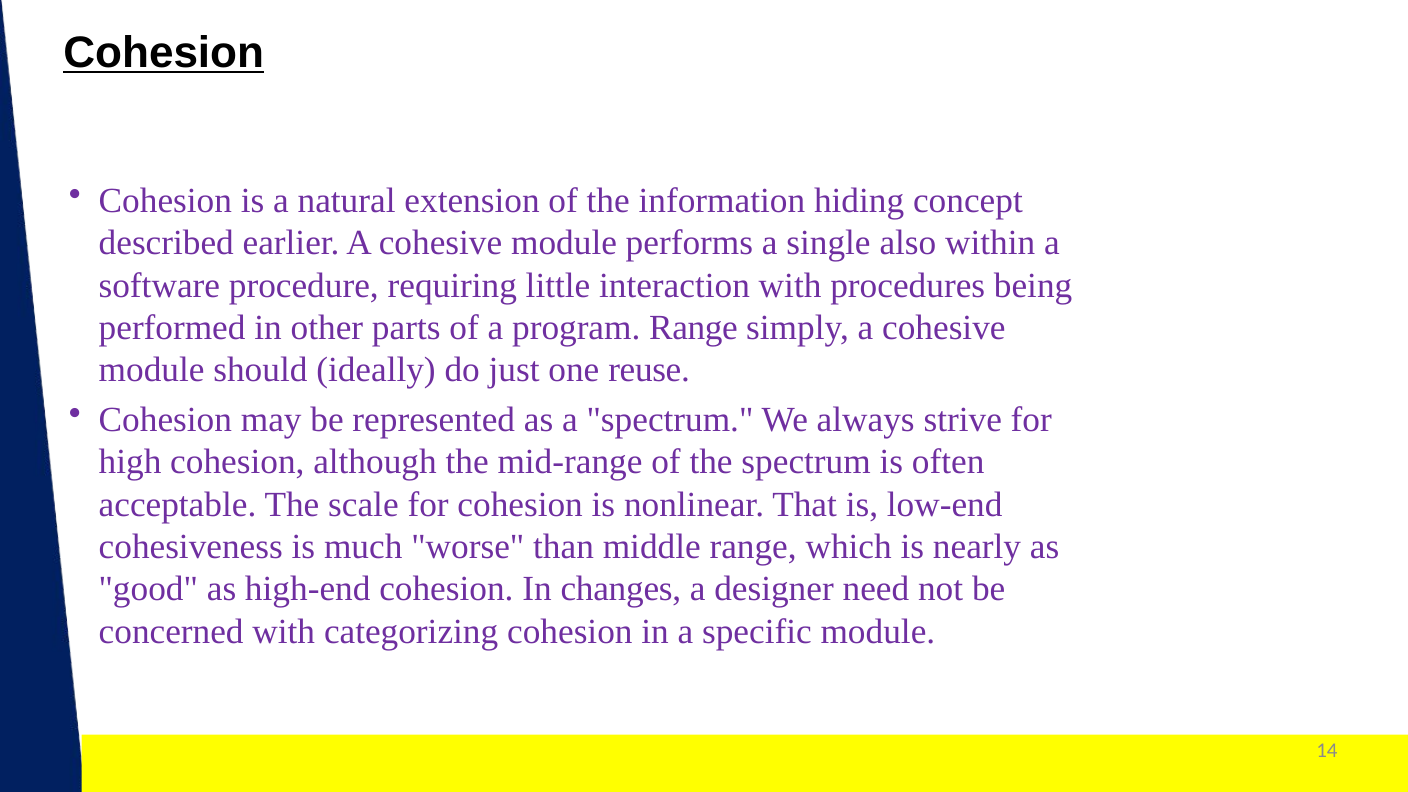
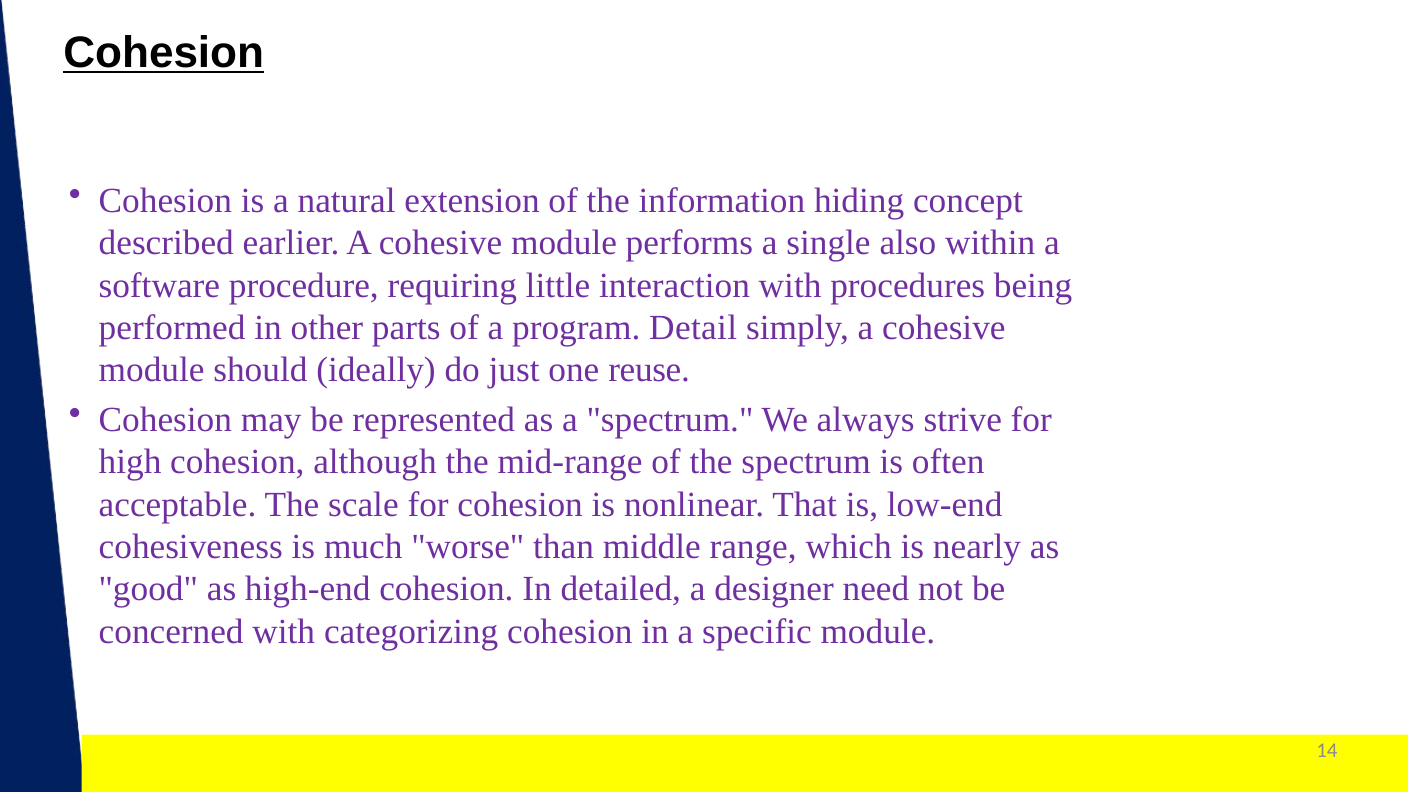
program Range: Range -> Detail (693, 328)
changes: changes -> detailed (621, 589)
